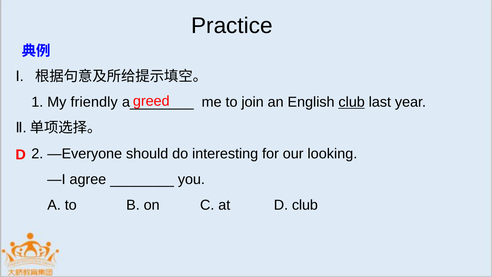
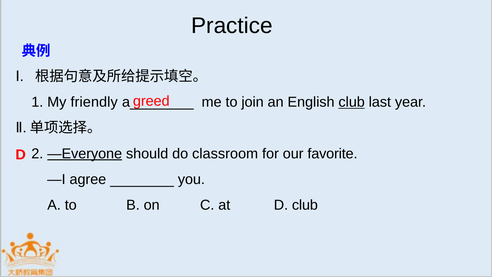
—Everyone underline: none -> present (85, 154)
interesting: interesting -> classroom (225, 154)
looking: looking -> favorite (332, 154)
